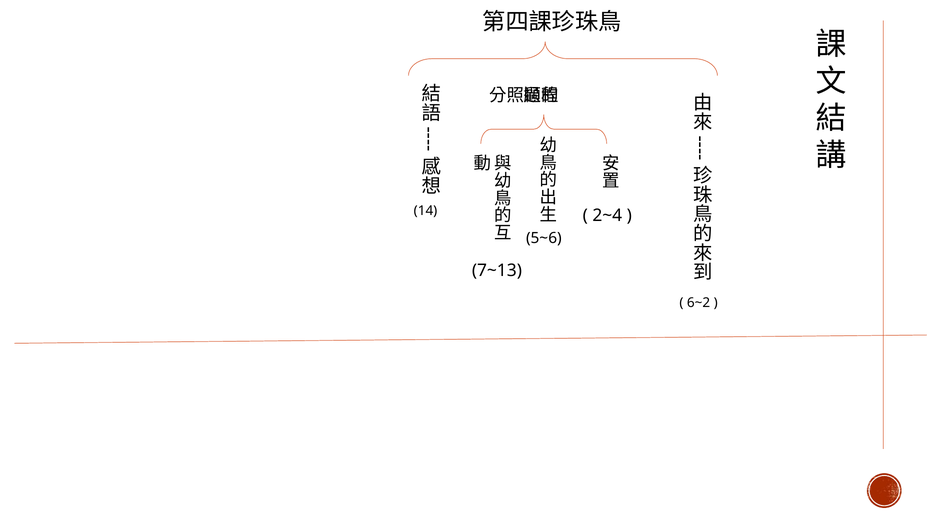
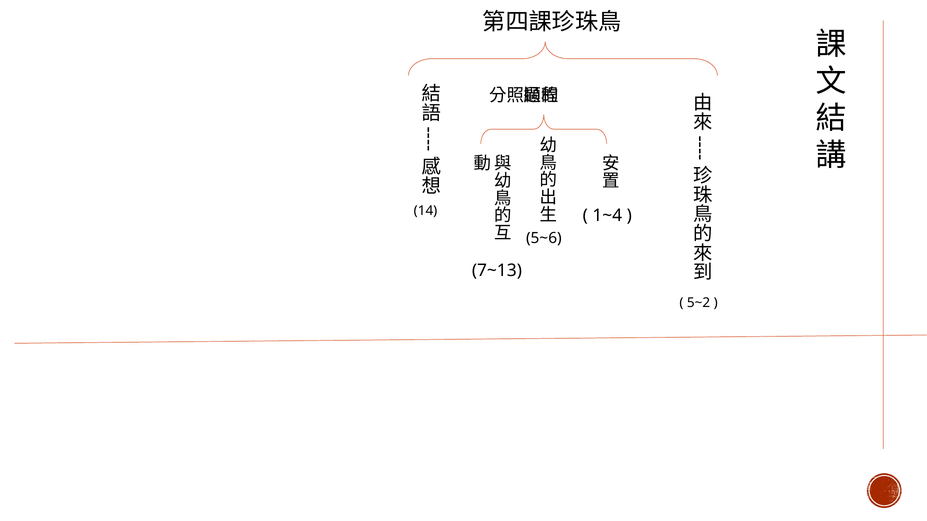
2~4: 2~4 -> 1~4 (607, 216)
6~2: 6~2 -> 5~2 (699, 303)
